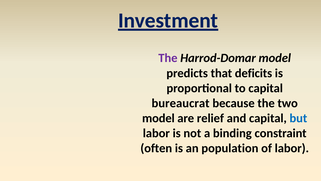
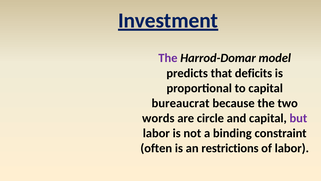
model: model -> words (158, 118)
relief: relief -> circle (210, 118)
but colour: blue -> purple (298, 118)
population: population -> restrictions (230, 148)
